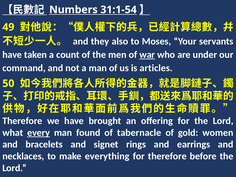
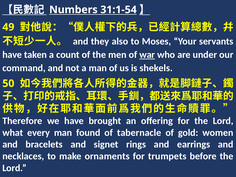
articles: articles -> shekels (156, 68)
every underline: present -> none (39, 133)
everything: everything -> ornaments (107, 156)
for therefore: therefore -> trumpets (167, 156)
